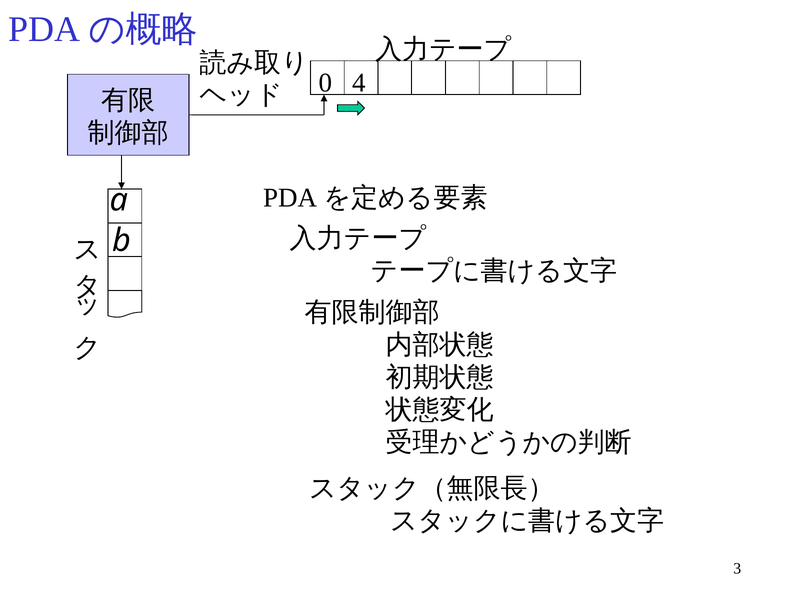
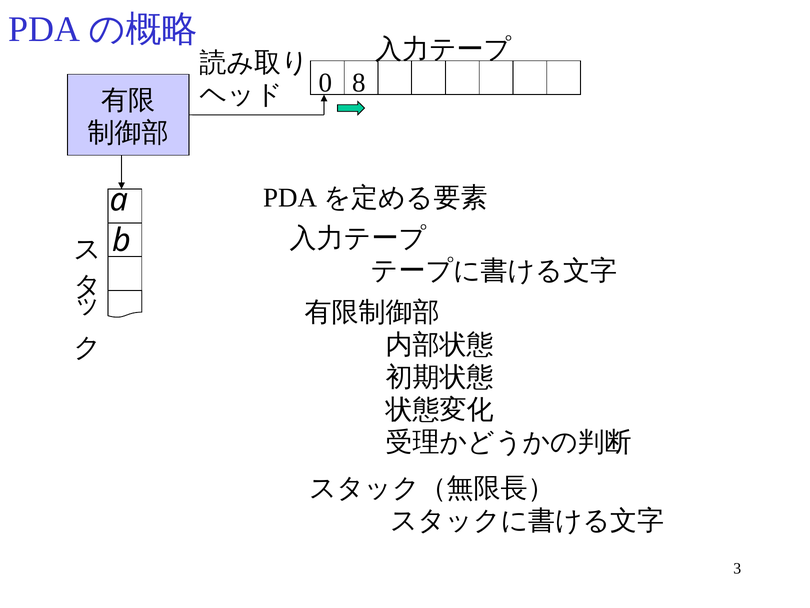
4: 4 -> 8 (359, 83)
